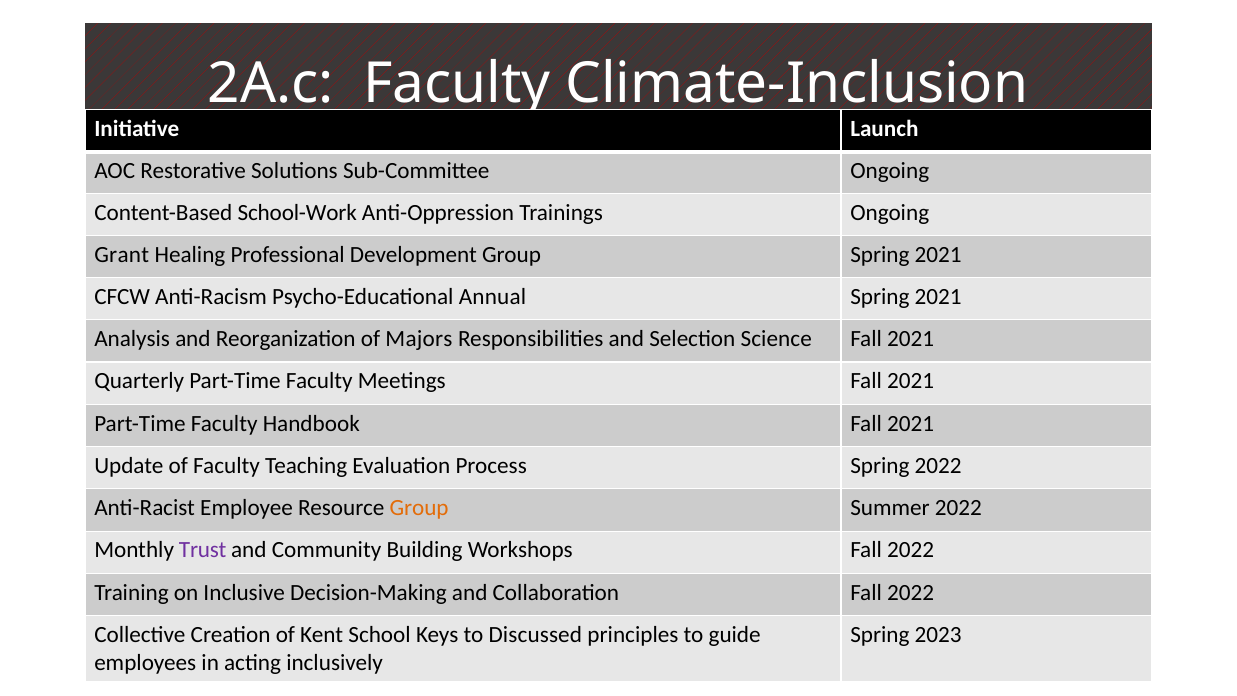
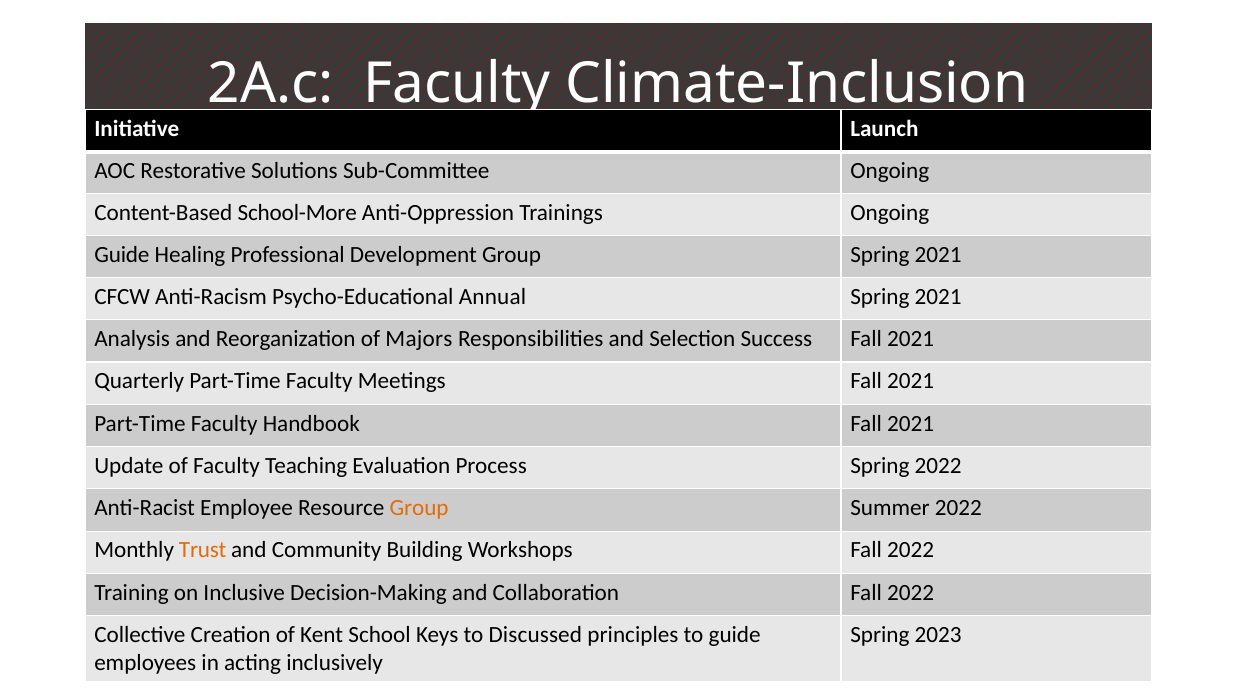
School-Work: School-Work -> School-More (297, 213)
Grant: Grant -> Guide (122, 255)
Science: Science -> Success (776, 339)
Trust colour: purple -> orange (203, 550)
